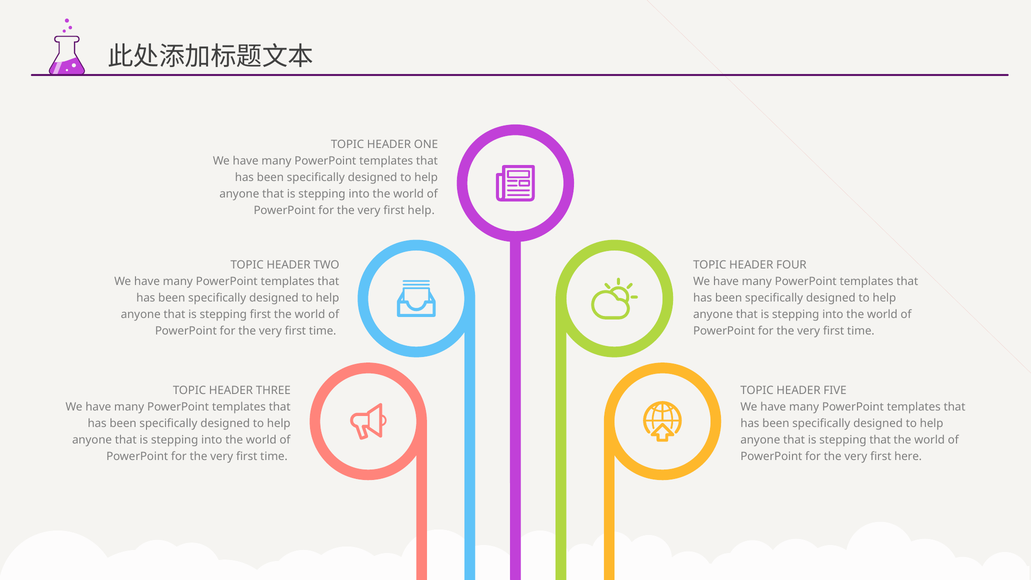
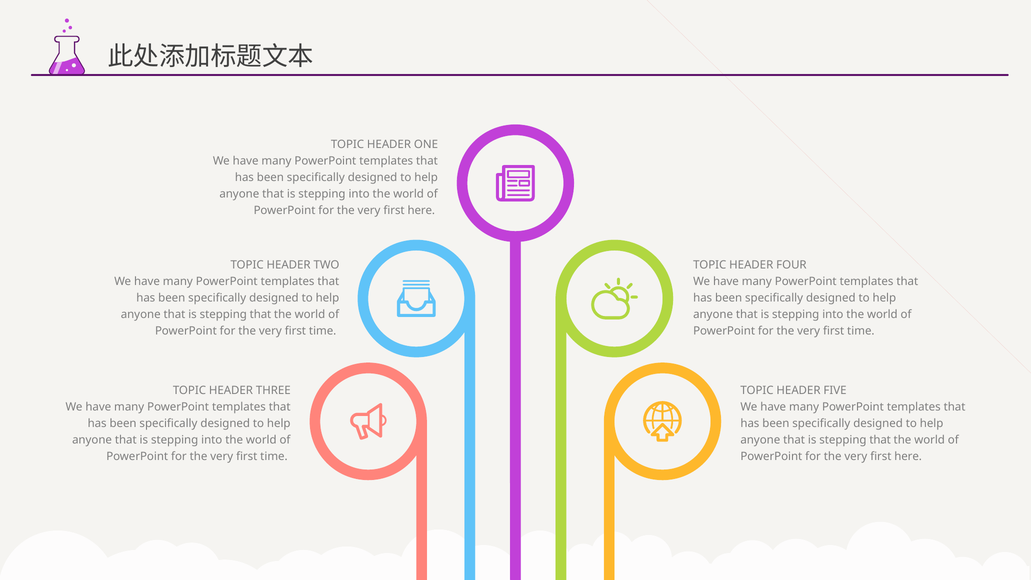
help: help -> here (421, 210)
first: first -> that (260, 314)
